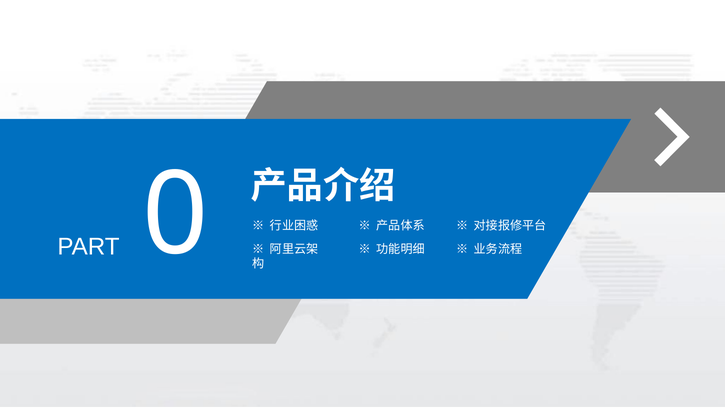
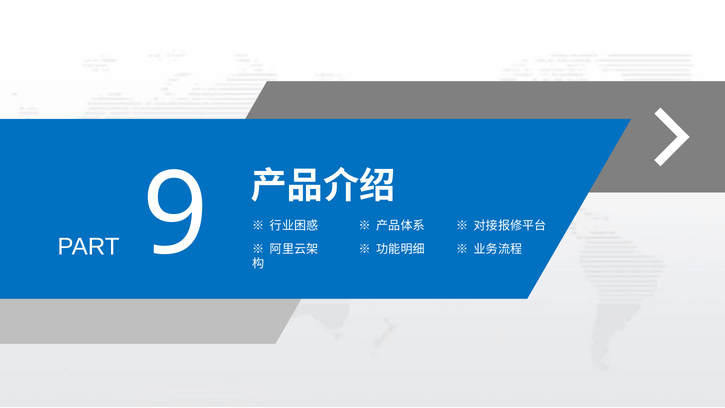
0: 0 -> 9 (175, 215)
